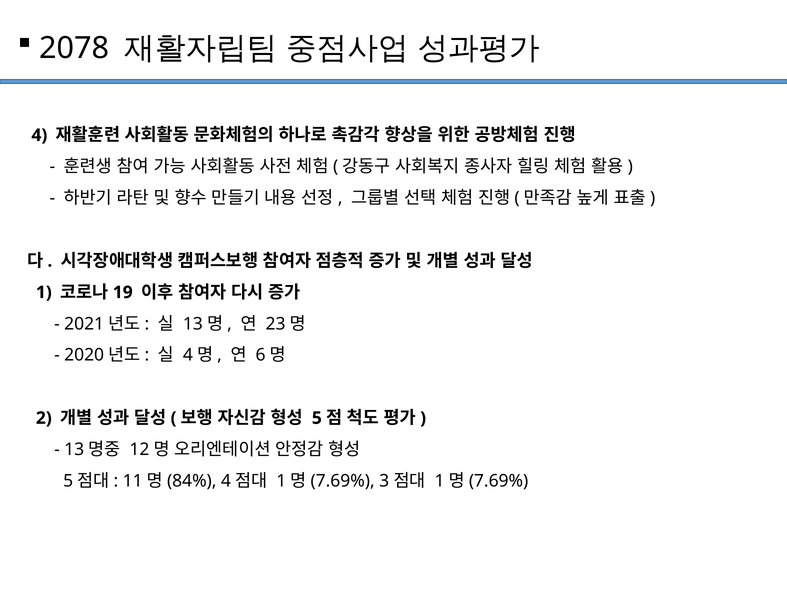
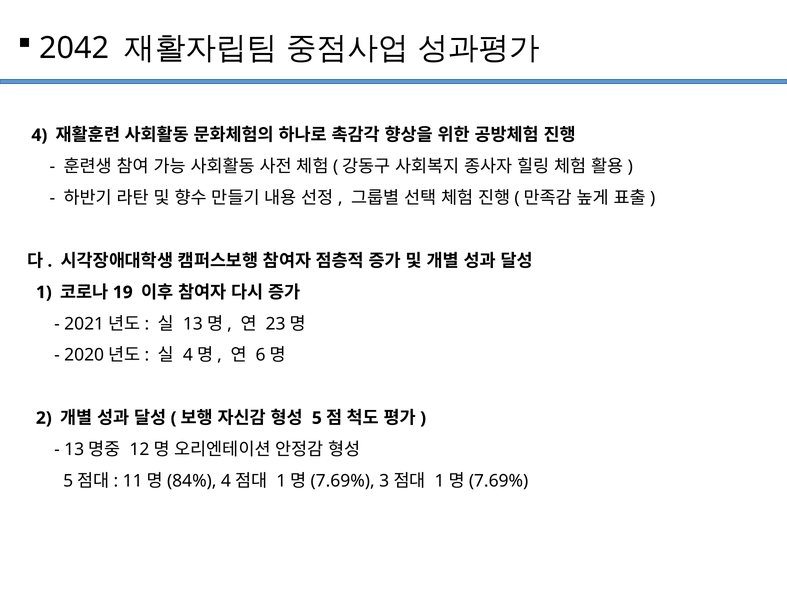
2078: 2078 -> 2042 (74, 48)
